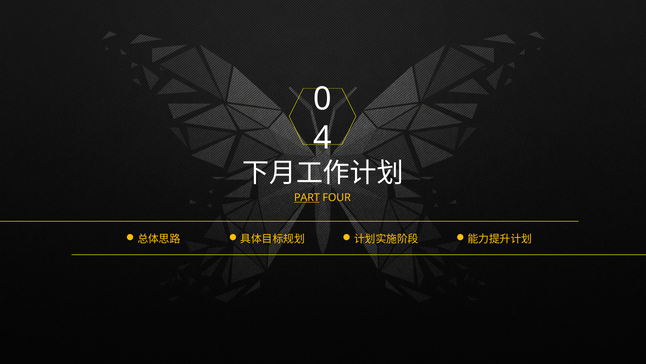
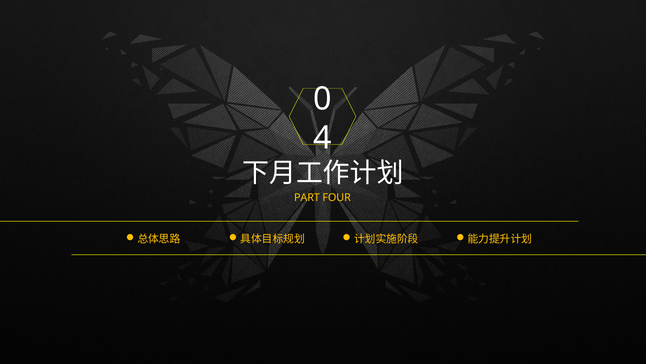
PART underline: present -> none (307, 197)
